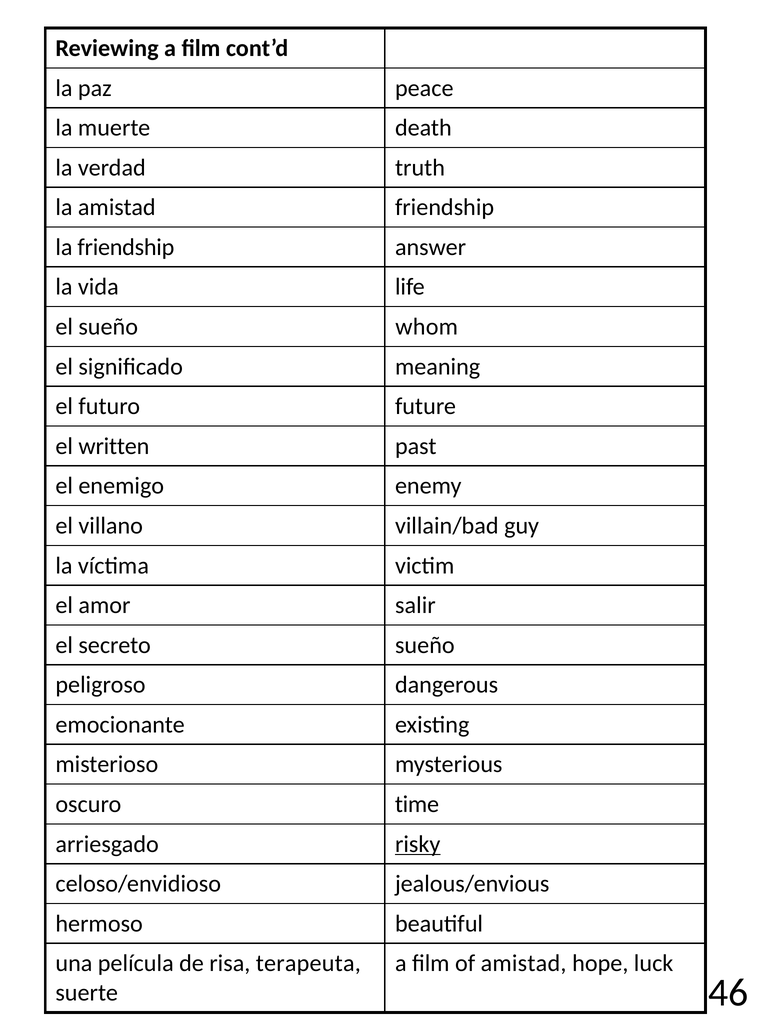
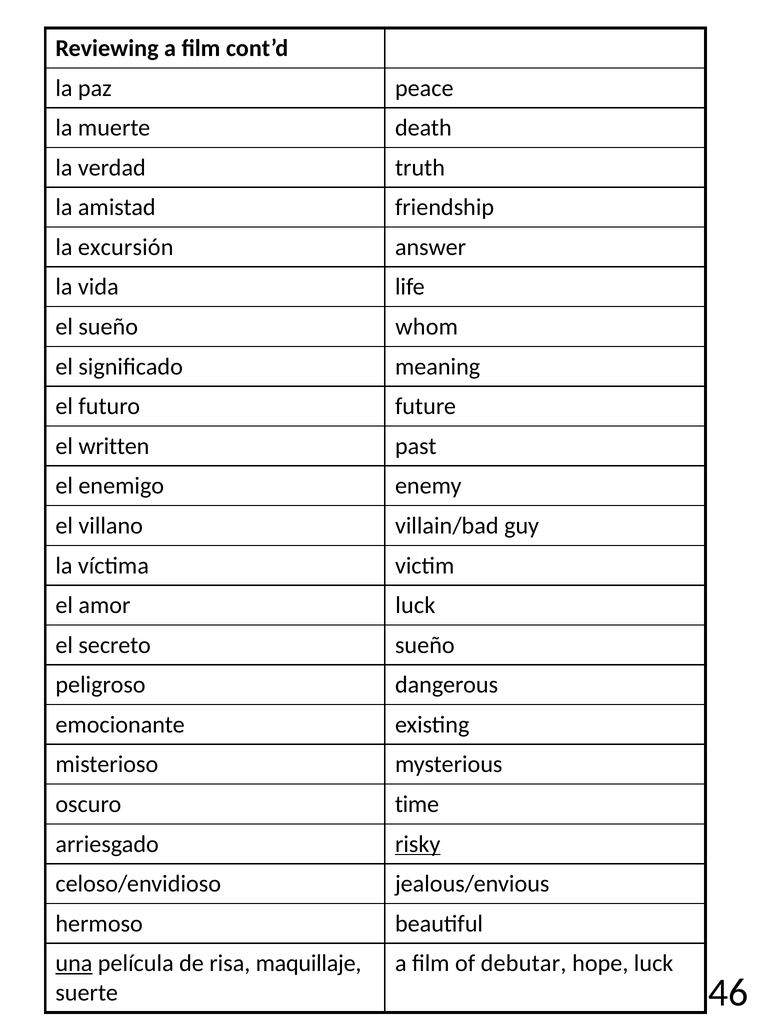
la friendship: friendship -> excursión (126, 247)
amor salir: salir -> luck (415, 605)
una underline: none -> present (74, 963)
terapeuta: terapeuta -> maquillaje (309, 963)
of amistad: amistad -> debutar (524, 963)
